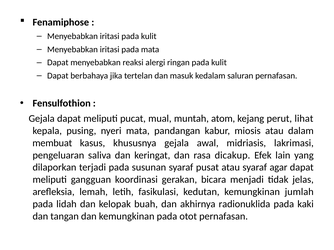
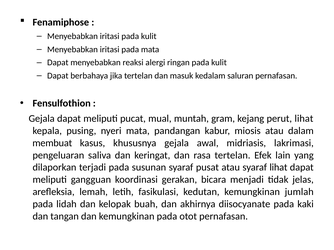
atom: atom -> gram (223, 119)
rasa dicakup: dicakup -> tertelan (232, 155)
syaraf agar: agar -> lihat (278, 168)
radionuklida: radionuklida -> diisocyanate (245, 204)
